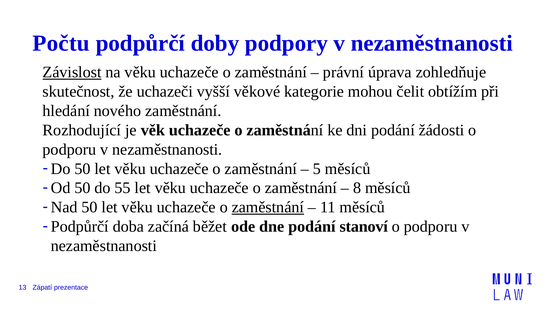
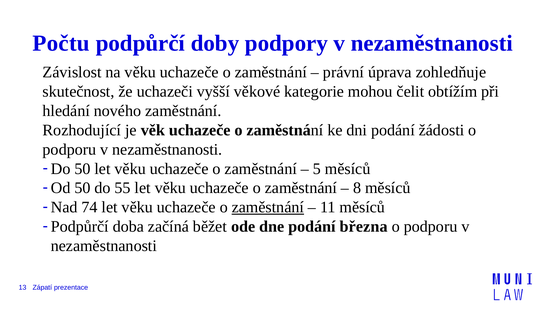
Závislost underline: present -> none (72, 72)
Nad 50: 50 -> 74 (90, 208)
stanoví: stanoví -> března (364, 227)
